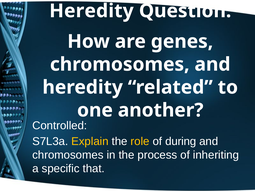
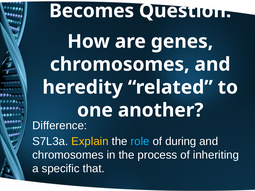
Heredity: Heredity -> Becomes (92, 11)
Controlled: Controlled -> Difference (60, 126)
role colour: yellow -> light blue (140, 142)
